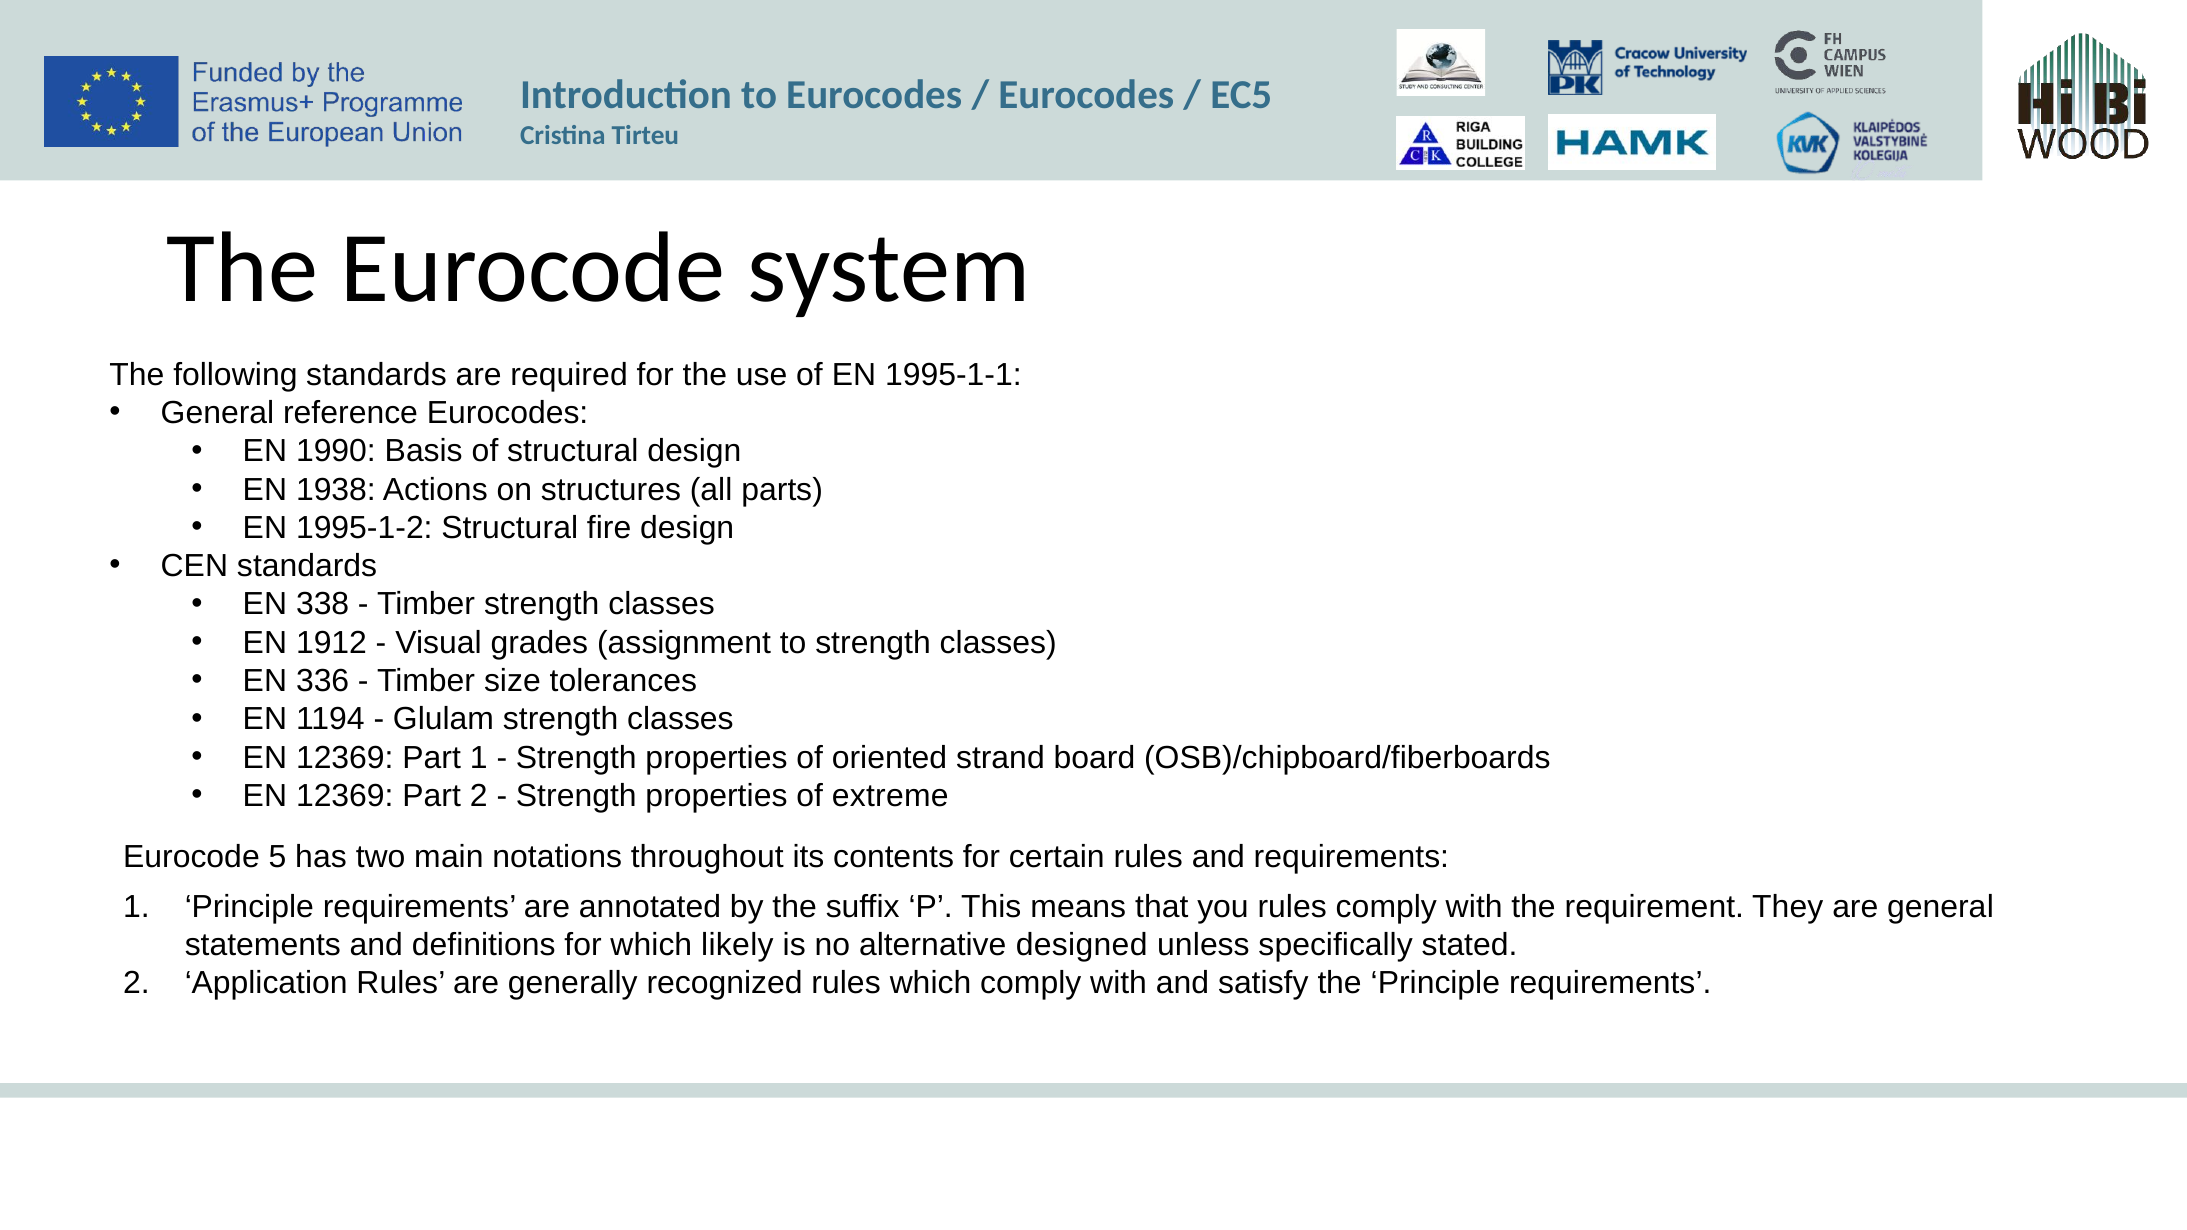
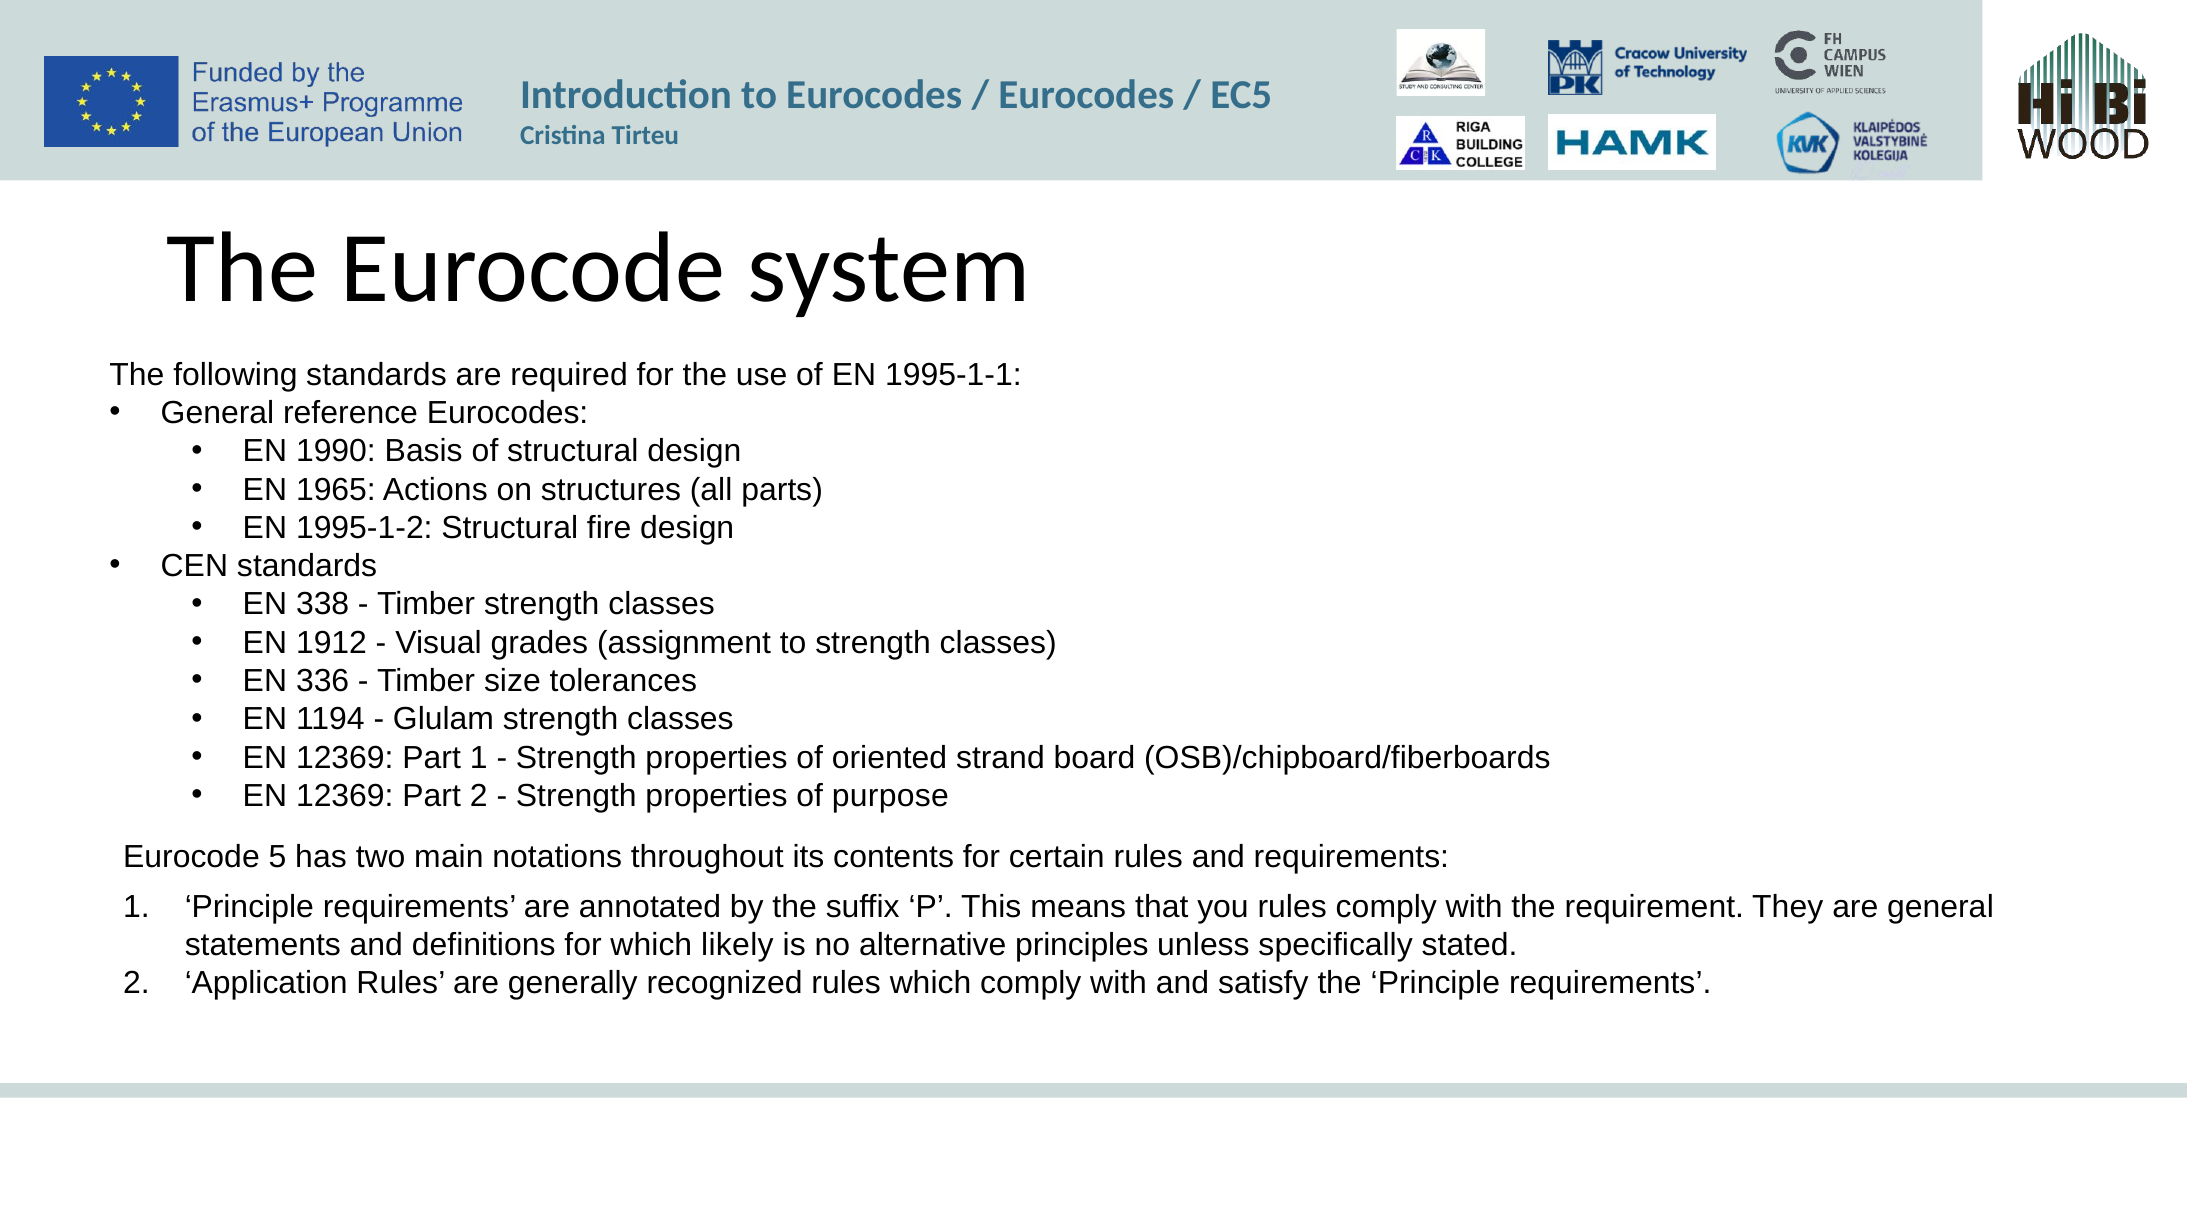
1938: 1938 -> 1965 (336, 490)
extreme: extreme -> purpose (890, 796)
designed: designed -> principles (1082, 945)
